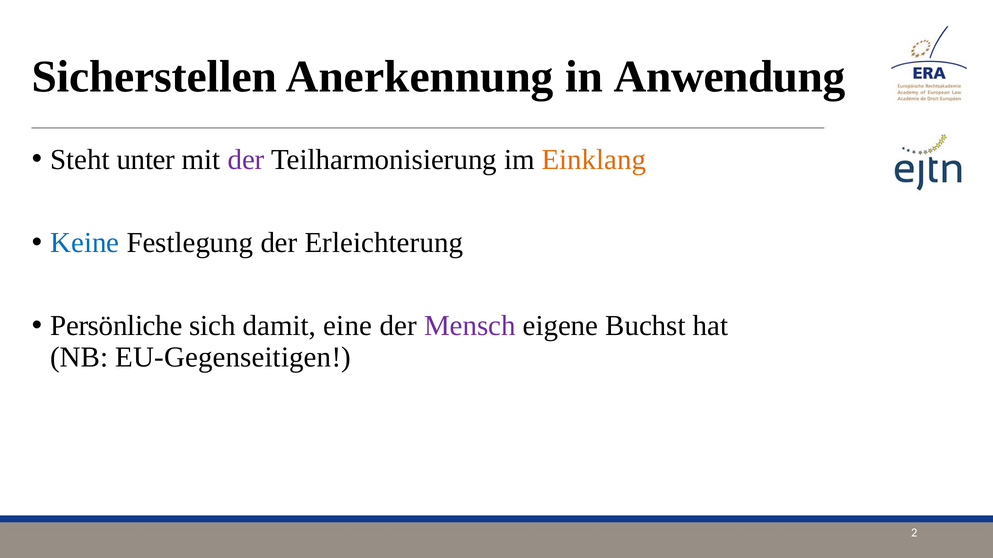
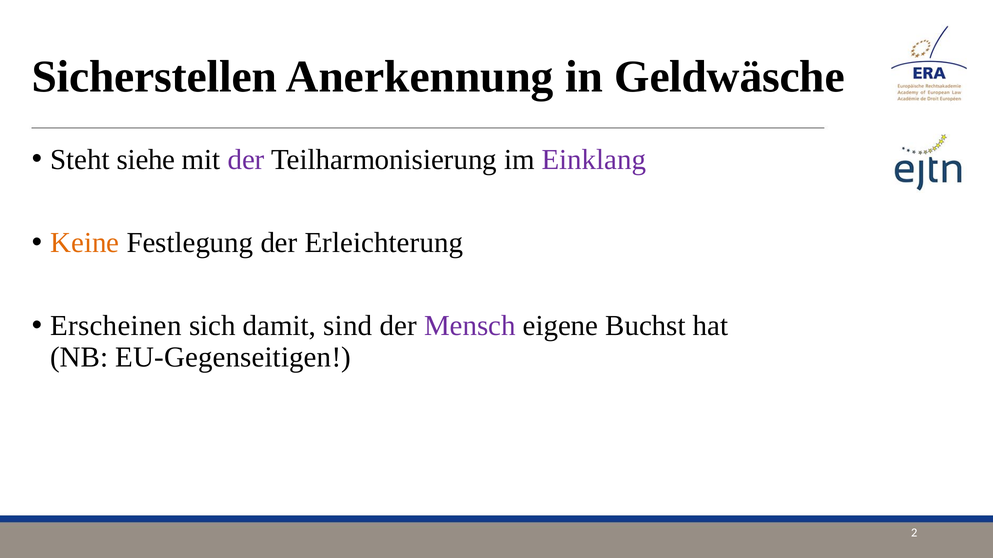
Anwendung: Anwendung -> Geldwäsche (730, 77)
unter: unter -> siehe (146, 160)
Einklang colour: orange -> purple (594, 160)
Keine colour: blue -> orange (85, 243)
Persönliche: Persönliche -> Erscheinen (116, 326)
eine: eine -> sind (348, 326)
